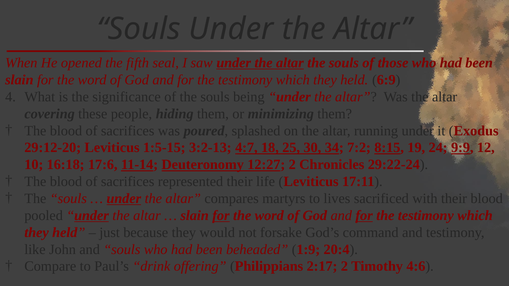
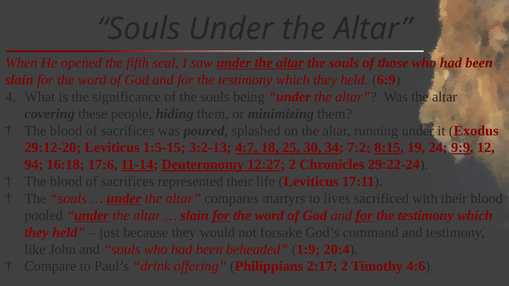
10: 10 -> 94 (34, 165)
